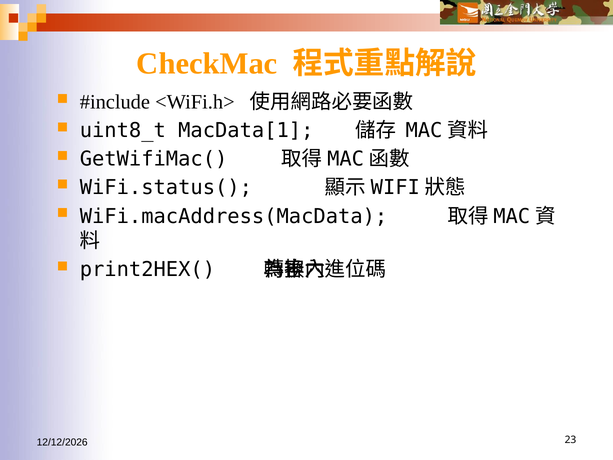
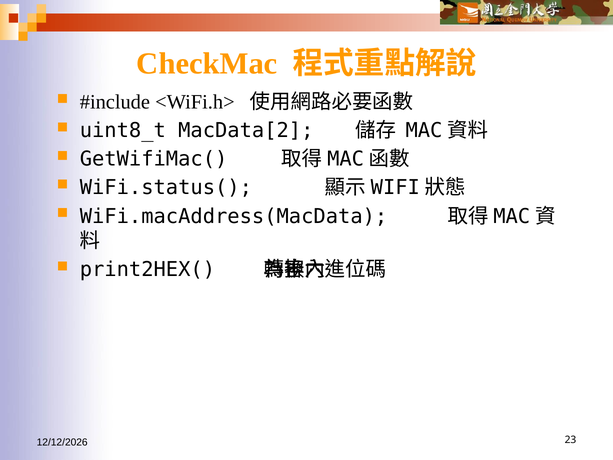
MacData[1: MacData[1 -> MacData[2 (246, 130)
